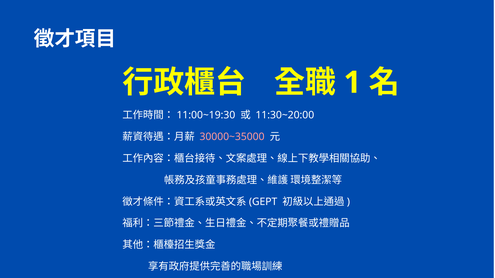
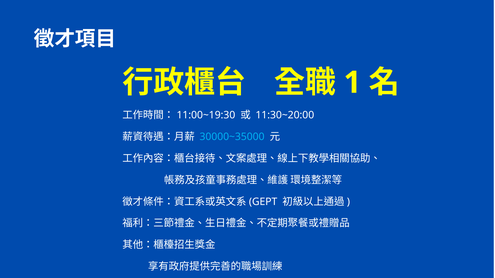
30000~35000 colour: pink -> light blue (232, 137)
